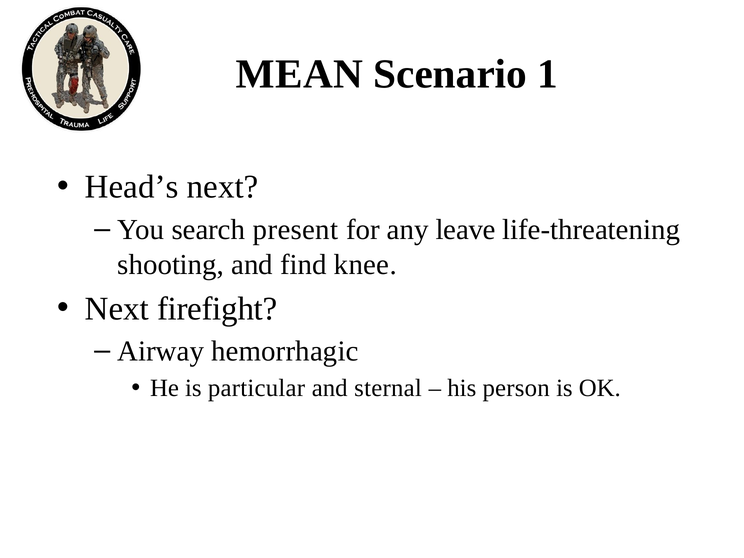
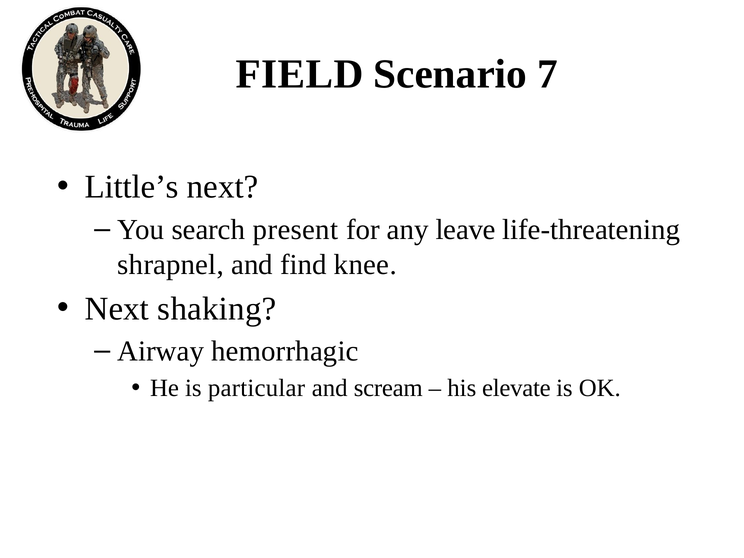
MEAN: MEAN -> FIELD (299, 74)
1: 1 -> 7 (548, 74)
Head’s: Head’s -> Little’s (132, 187)
shooting: shooting -> shrapnel (171, 265)
firefight: firefight -> shaking (217, 309)
sternal: sternal -> scream (388, 388)
person: person -> elevate (516, 388)
